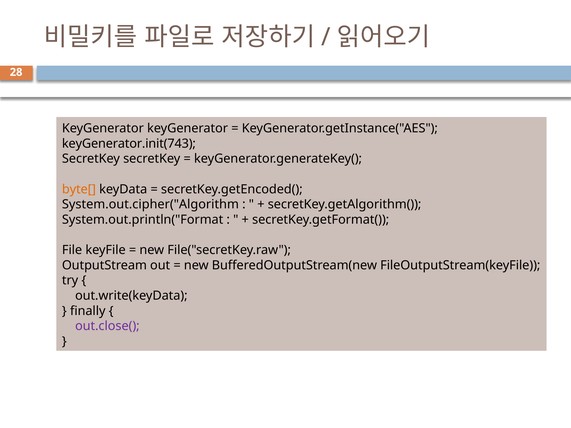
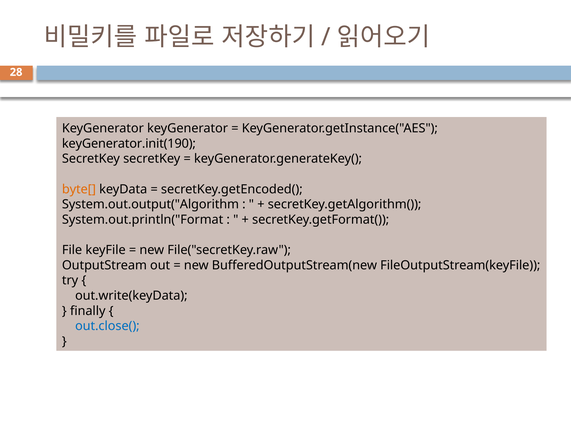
keyGenerator.init(743: keyGenerator.init(743 -> keyGenerator.init(190 (129, 144)
System.out.cipher("Algorithm: System.out.cipher("Algorithm -> System.out.output("Algorithm (150, 205)
out.close( colour: purple -> blue (107, 326)
